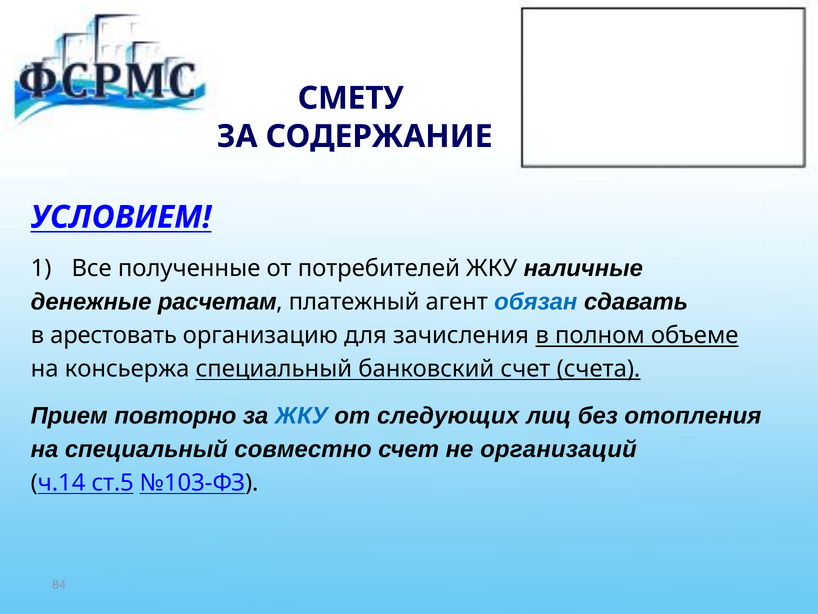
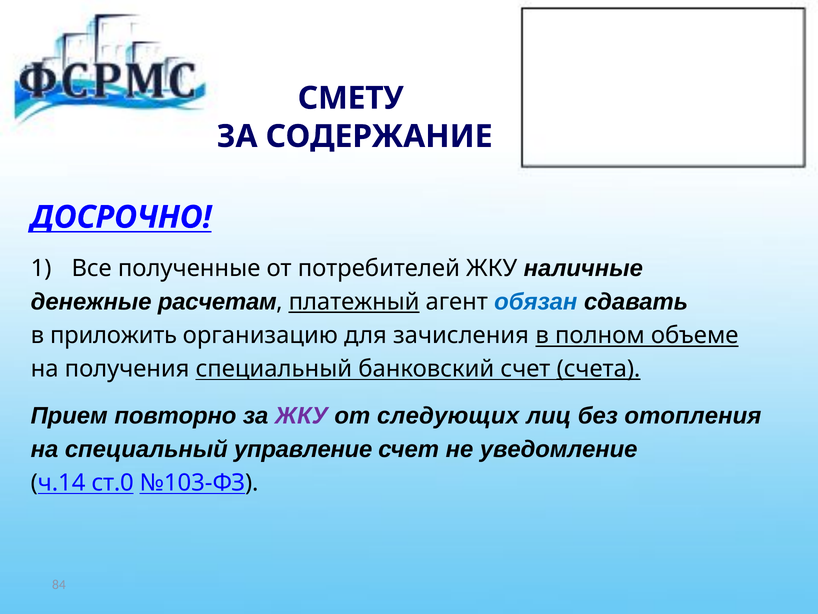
УСЛОВИЕМ: УСЛОВИЕМ -> ДОСРОЧНО (121, 217)
платежный underline: none -> present (354, 302)
арестовать: арестовать -> приложить (114, 335)
консьержа: консьержа -> получения (127, 368)
ЖКУ colour: blue -> purple (301, 415)
совместно: совместно -> управление (303, 449)
организаций: организаций -> уведомление (559, 449)
ст.5: ст.5 -> ст.0 (113, 482)
